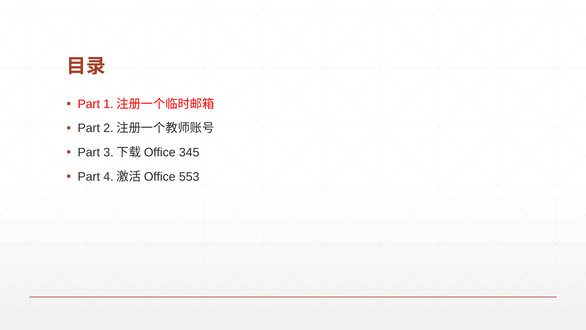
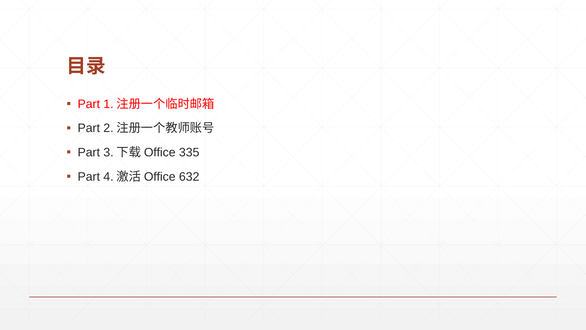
345: 345 -> 335 (189, 152)
553: 553 -> 632 (189, 176)
